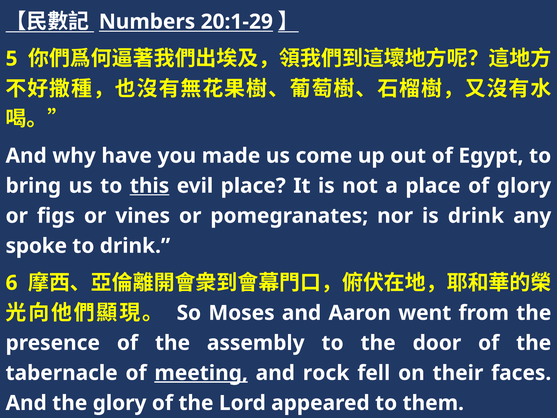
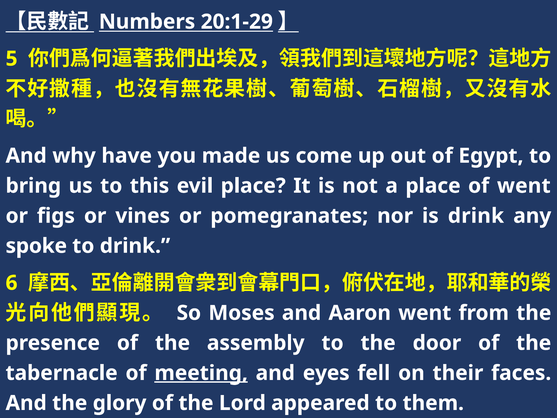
this underline: present -> none (150, 186)
of glory: glory -> went (524, 186)
rock: rock -> eyes (326, 373)
